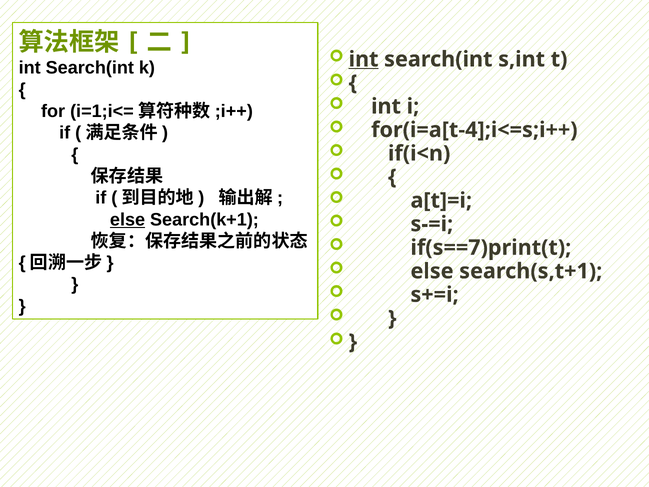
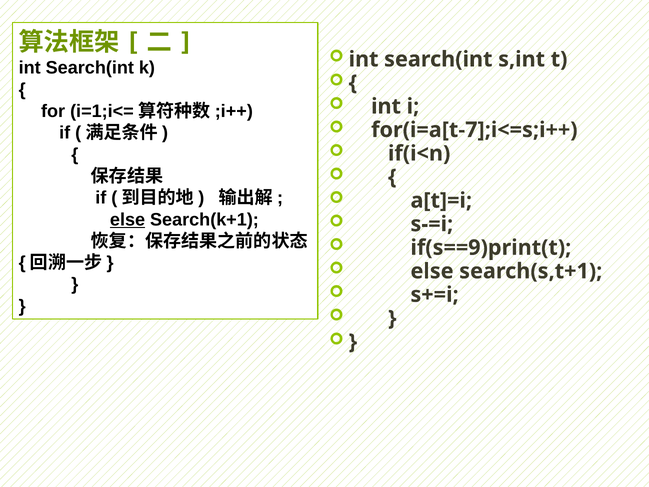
int underline: present -> none (364, 59)
for(i=a[t-4];i<=s;i++: for(i=a[t-4];i<=s;i++ -> for(i=a[t-7];i<=s;i++ (474, 130)
if(s==7)print(t: if(s==7)print(t -> if(s==9)print(t (491, 248)
